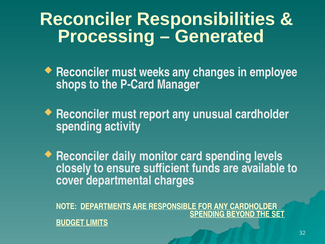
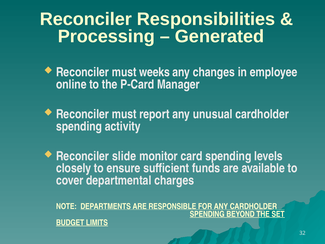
shops: shops -> online (71, 84)
daily: daily -> slide (124, 156)
